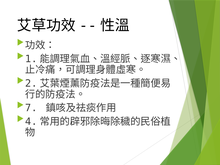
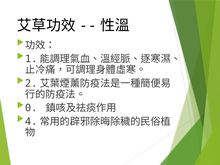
7: 7 -> 0 (31, 108)
